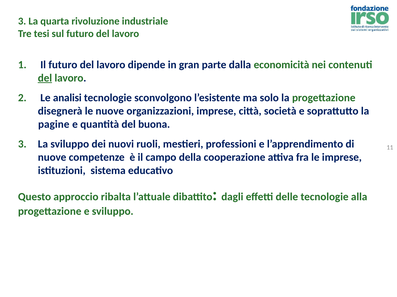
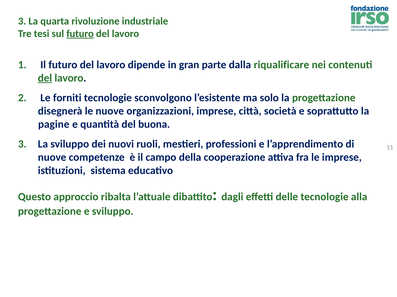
futuro underline: none -> present (80, 34)
economicità: economicità -> riqualificare (281, 65)
analisi: analisi -> forniti (67, 98)
